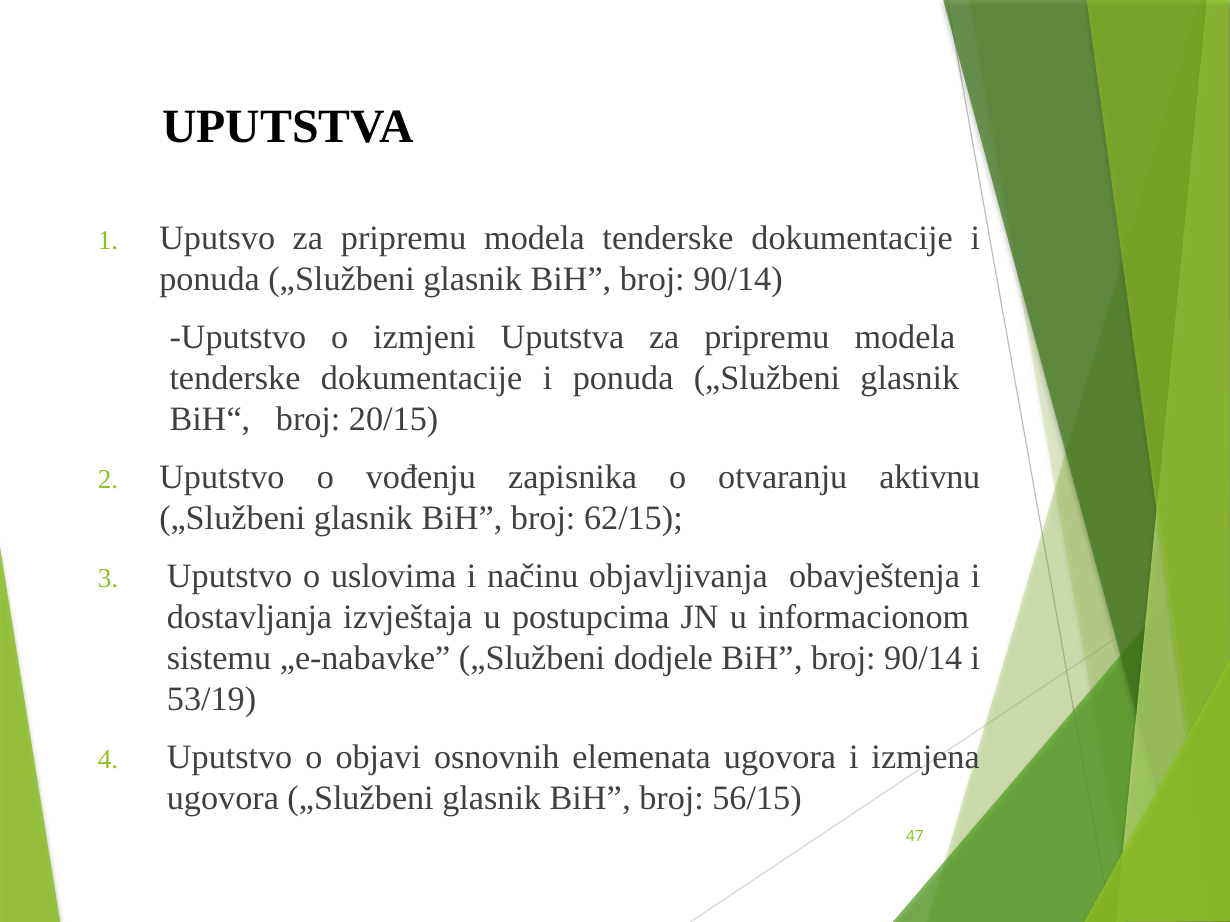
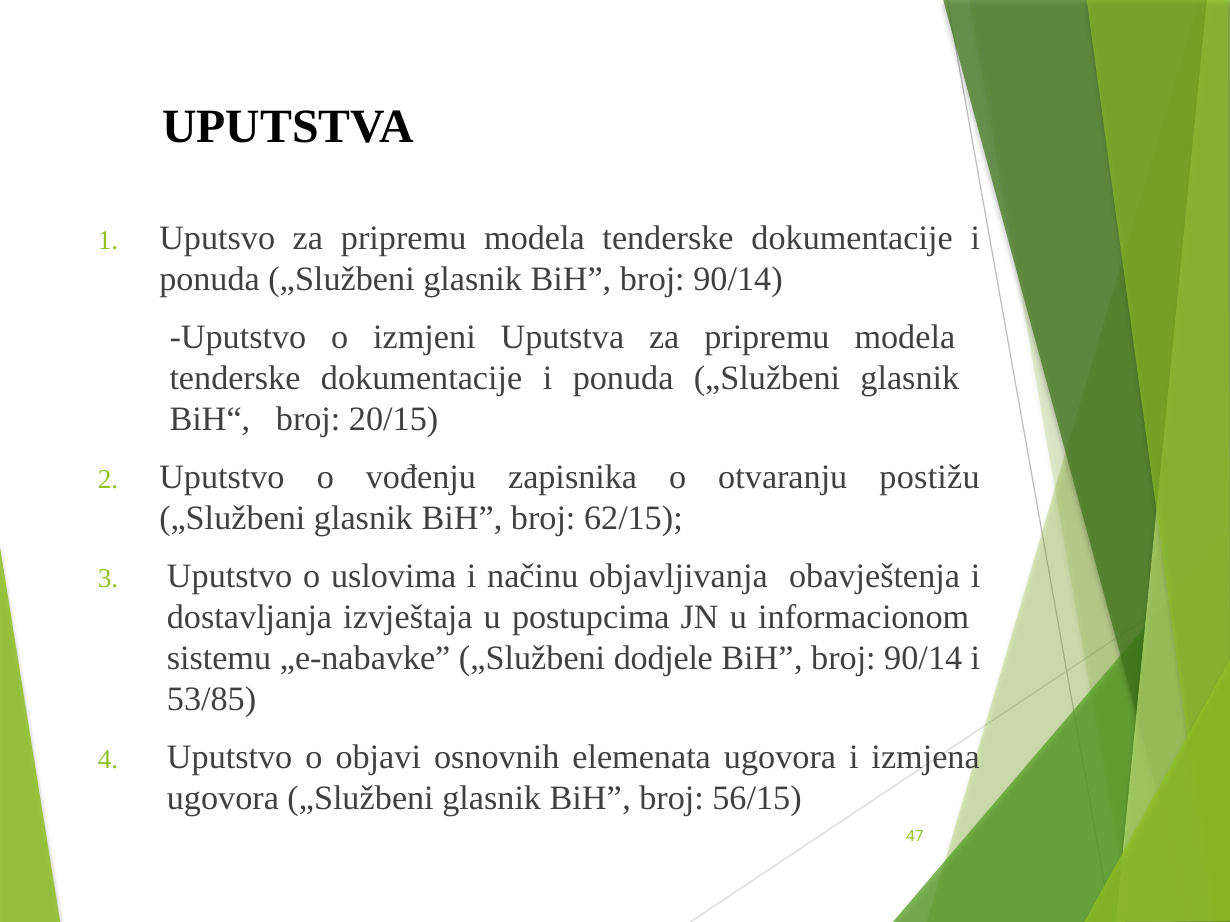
aktivnu: aktivnu -> postižu (930, 478)
53/19: 53/19 -> 53/85 (212, 700)
